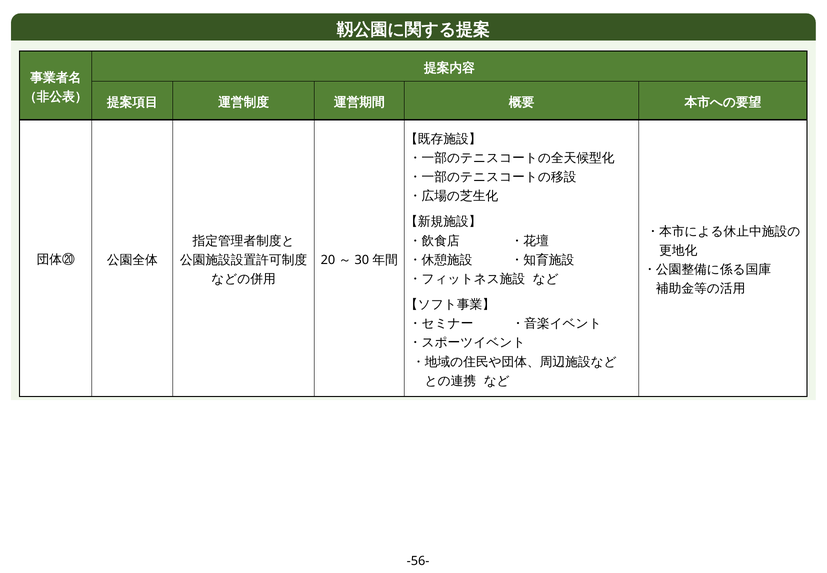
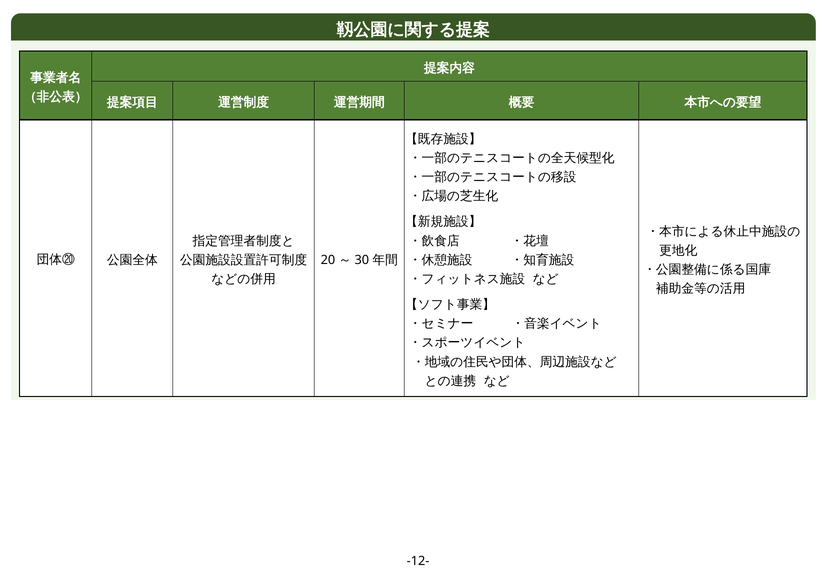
-56-: -56- -> -12- (418, 561)
